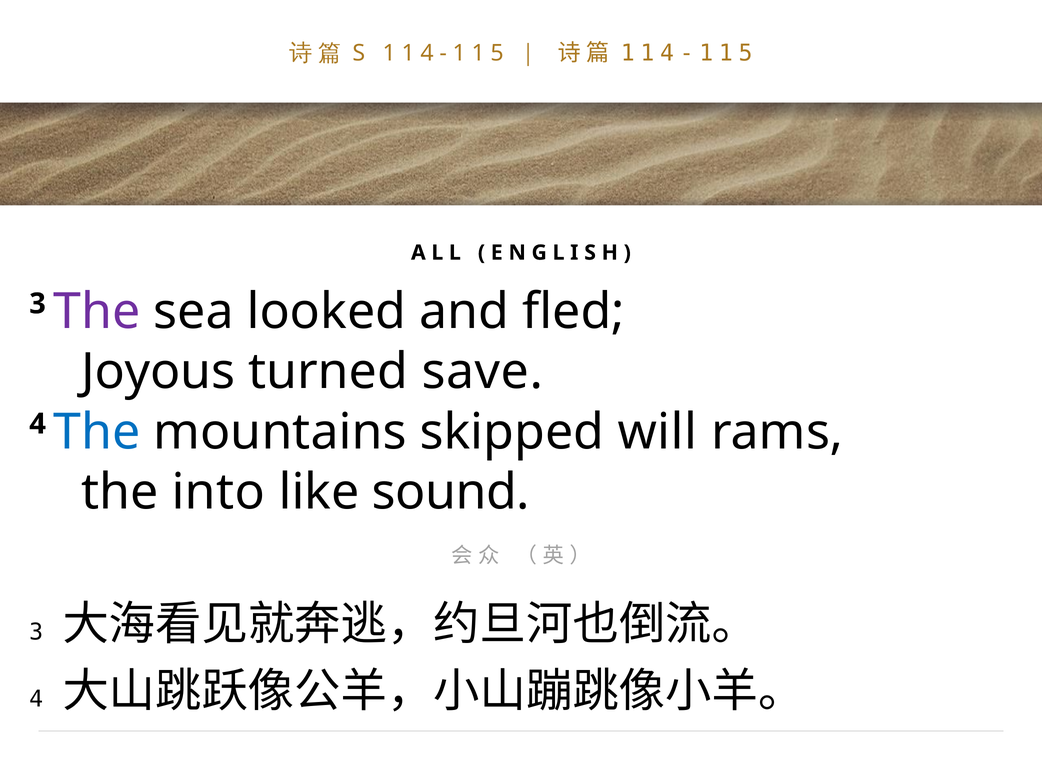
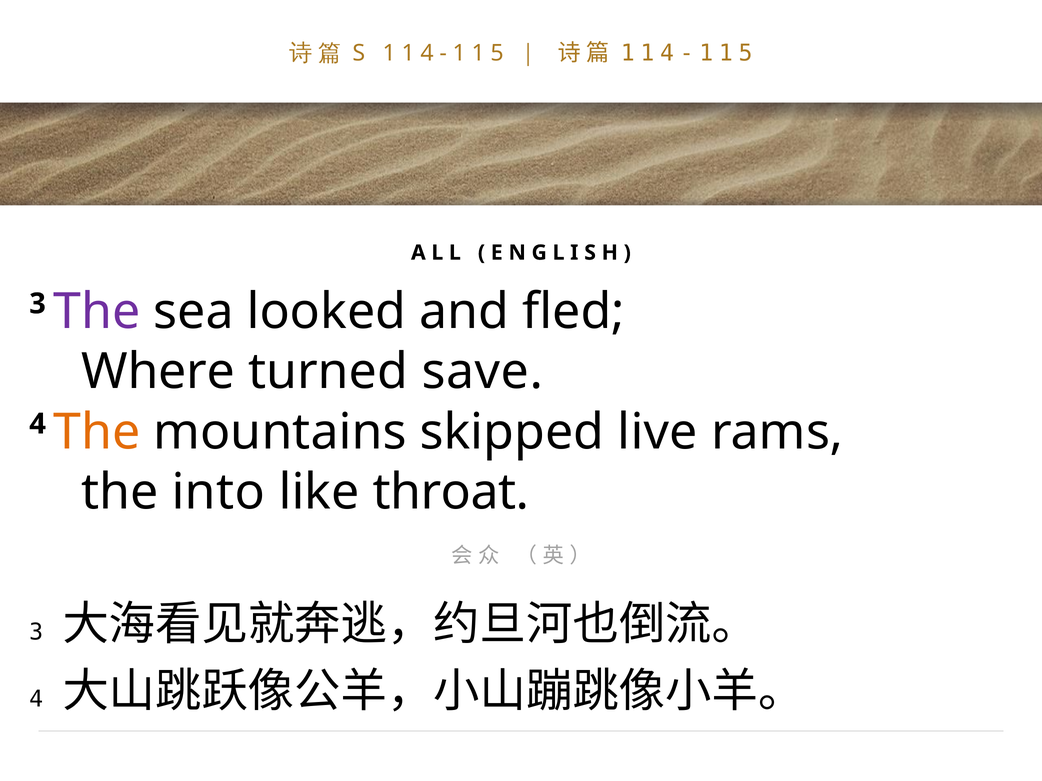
Joyous: Joyous -> Where (158, 372)
The colour: blue -> orange (97, 432)
will: will -> live (658, 432)
sound: sound -> throat (451, 492)
